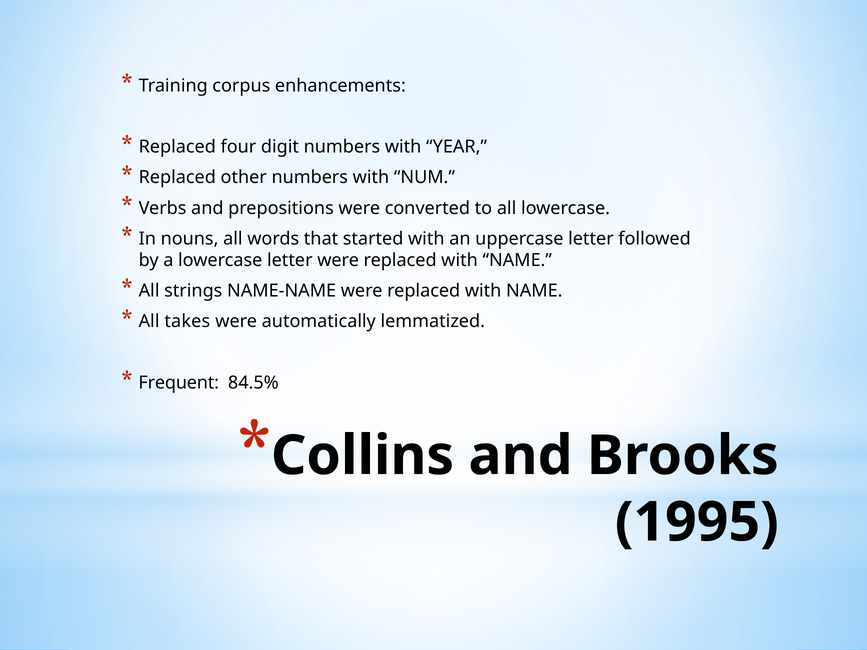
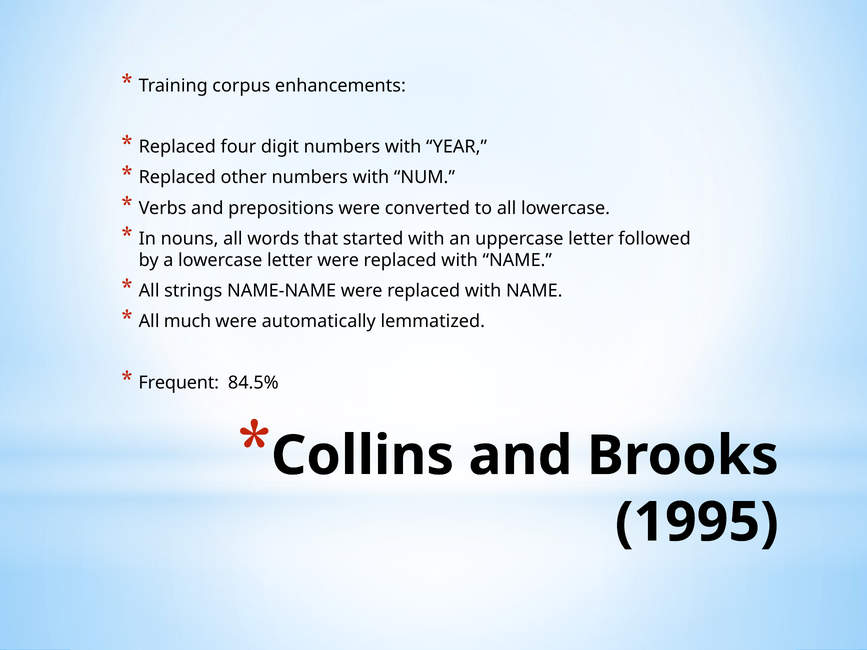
takes: takes -> much (187, 322)
